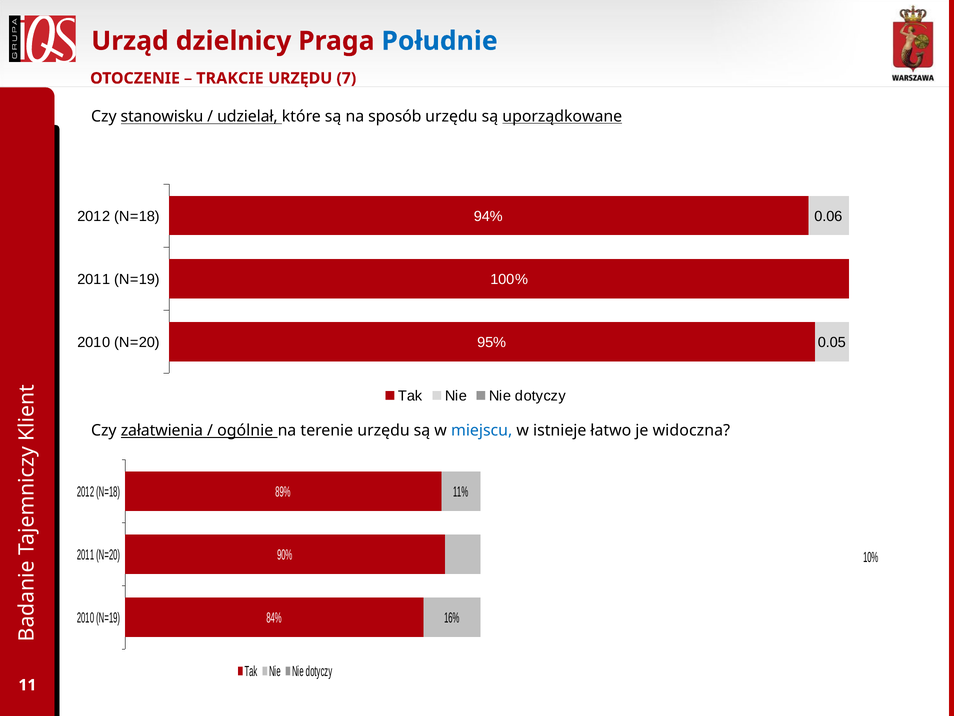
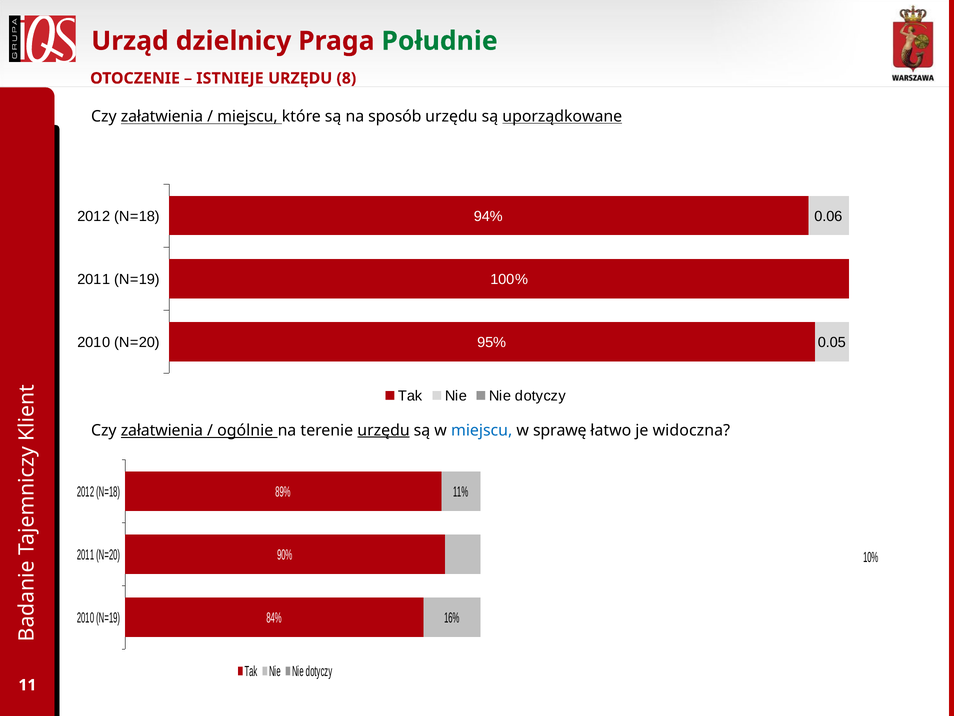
Południe colour: blue -> green (440, 41)
TRAKCIE: TRAKCIE -> ISTNIEJE (230, 78)
7: 7 -> 8 (346, 78)
stanowisku: stanowisku -> załatwienia (162, 116)
udzielał: udzielał -> miejscu (247, 116)
urzędu underline: none -> present (384, 430)
istnieje: istnieje -> sprawę (560, 430)
